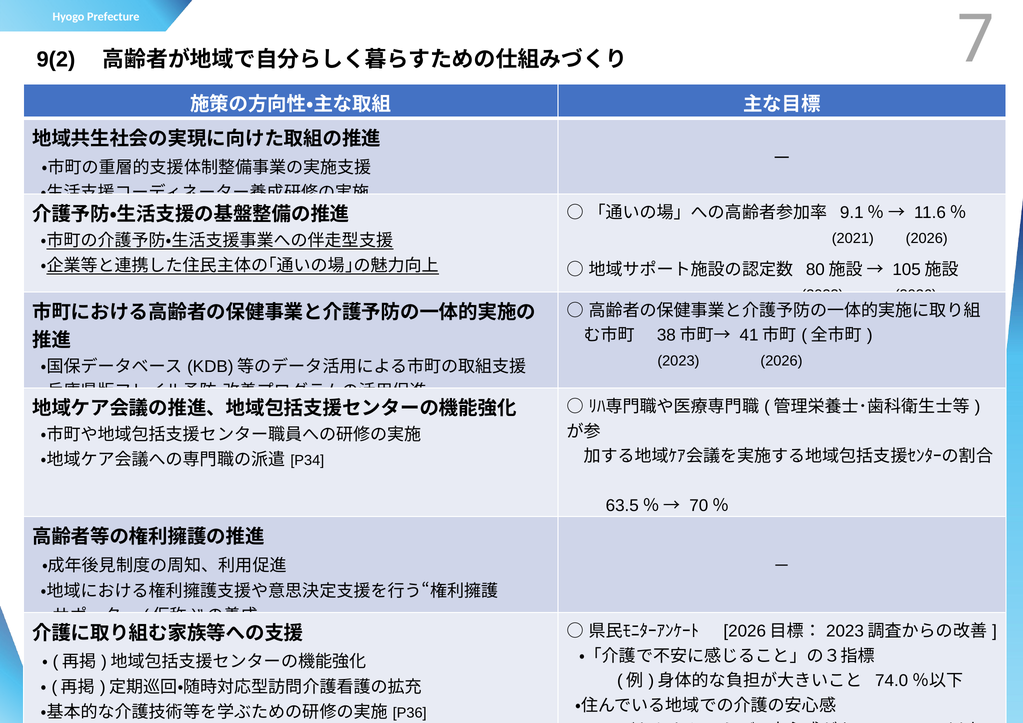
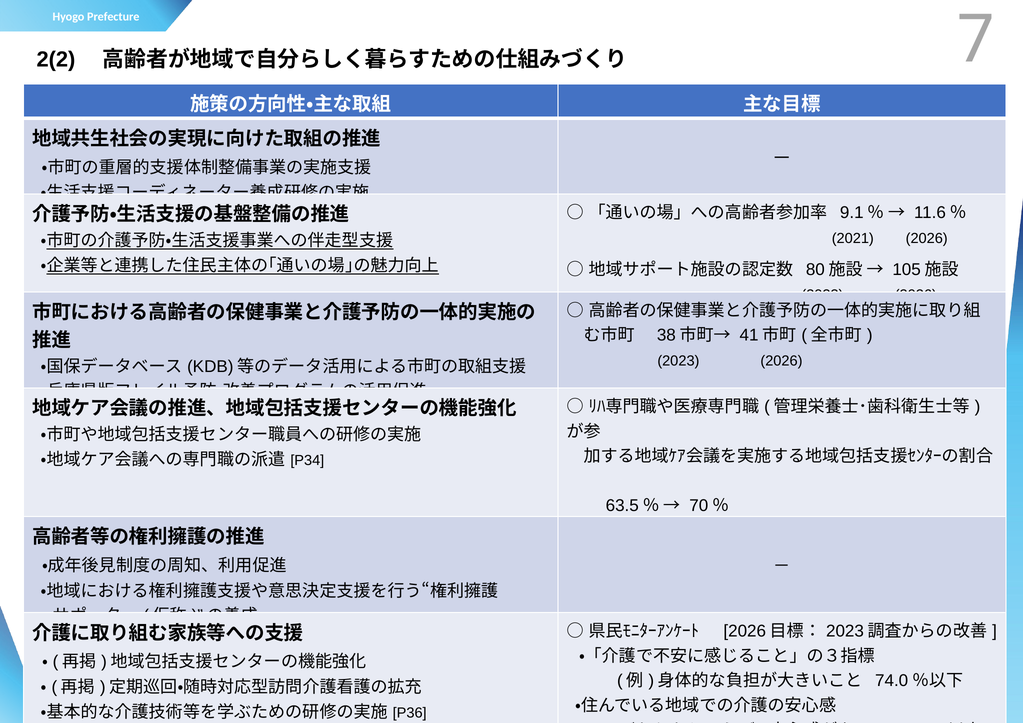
9(2: 9(2 -> 2(2 (56, 60)
